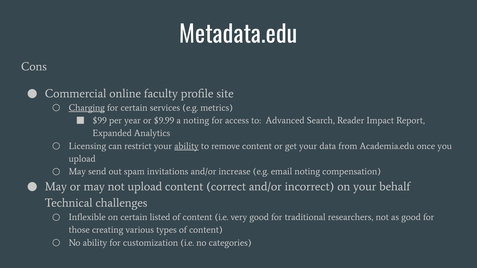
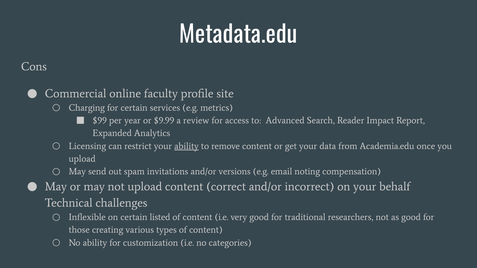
Charging underline: present -> none (87, 108)
a noting: noting -> review (196, 121)
increase: increase -> versions (235, 172)
